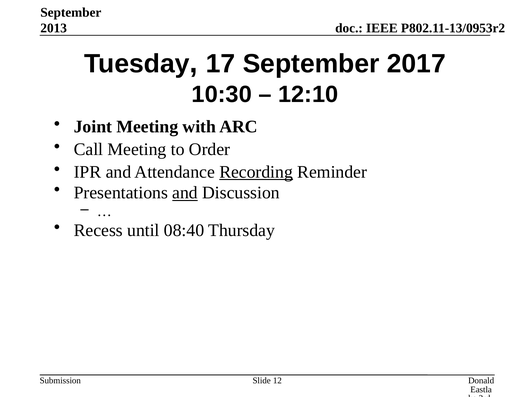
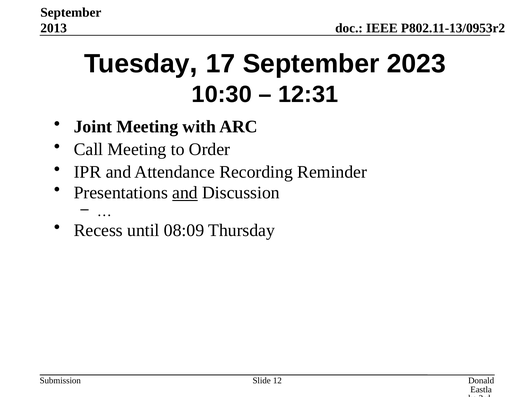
2017: 2017 -> 2023 (416, 64)
12:10: 12:10 -> 12:31 (308, 94)
Recording underline: present -> none (256, 172)
08:40: 08:40 -> 08:09 (184, 231)
